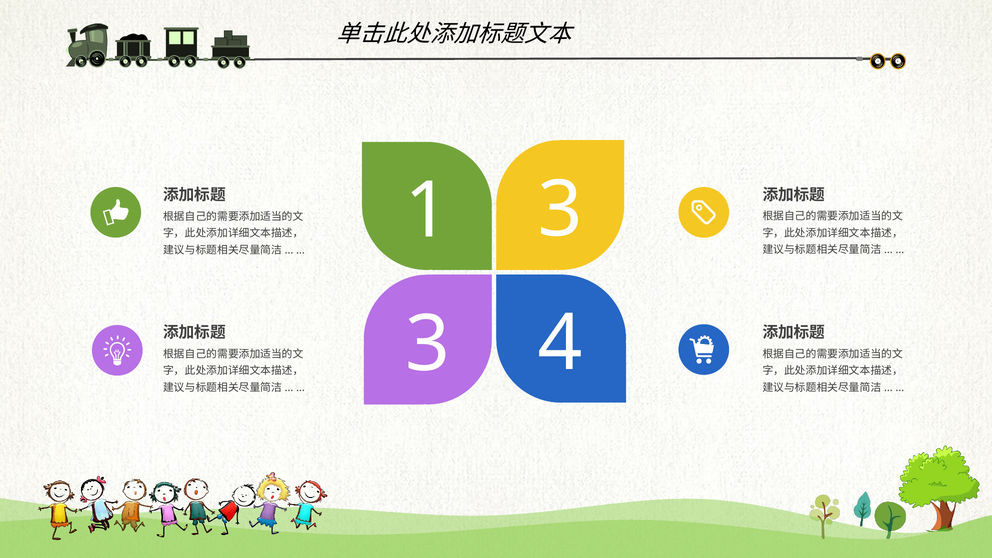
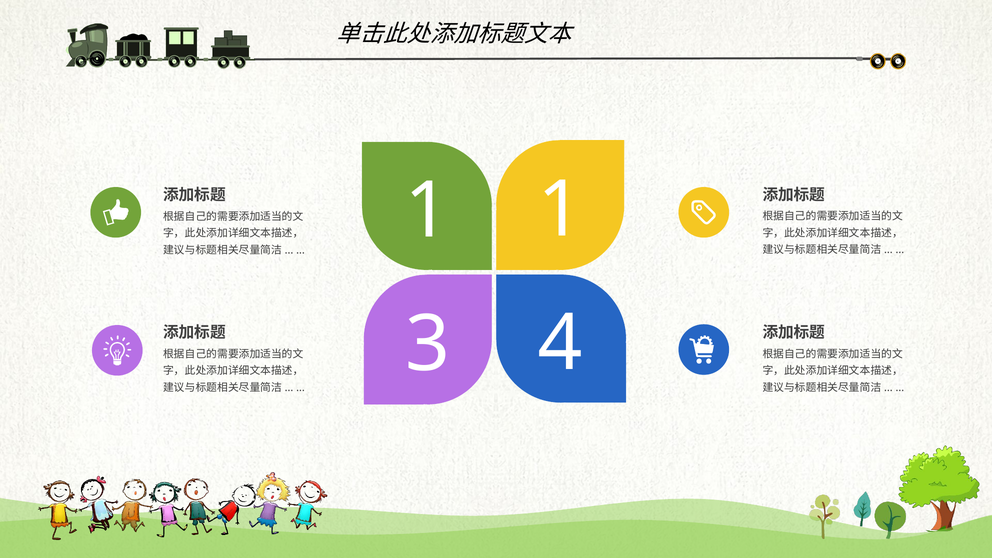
1 3: 3 -> 1 (560, 210)
